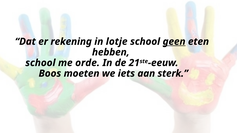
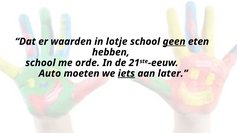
rekening: rekening -> waarden (71, 42)
Boos: Boos -> Auto (50, 74)
iets underline: none -> present (126, 74)
sterk: sterk -> later (173, 74)
